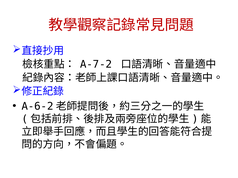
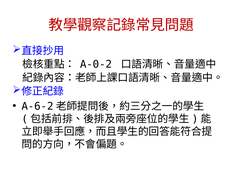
A-7-2: A-7-2 -> A-0-2 (96, 64)
